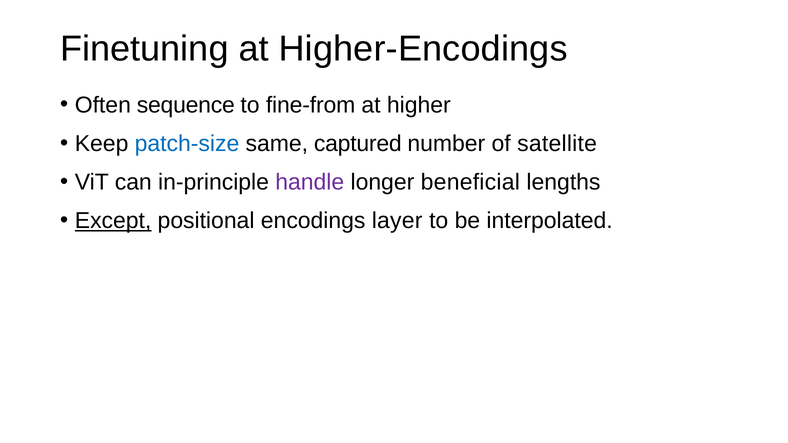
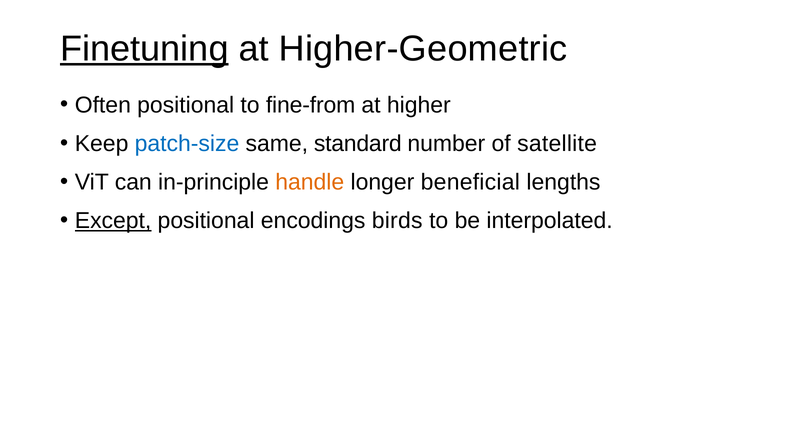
Finetuning underline: none -> present (144, 49)
Higher-Encodings: Higher-Encodings -> Higher-Geometric (423, 49)
Often sequence: sequence -> positional (186, 105)
captured: captured -> standard (358, 144)
handle colour: purple -> orange (310, 182)
layer: layer -> birds (397, 221)
